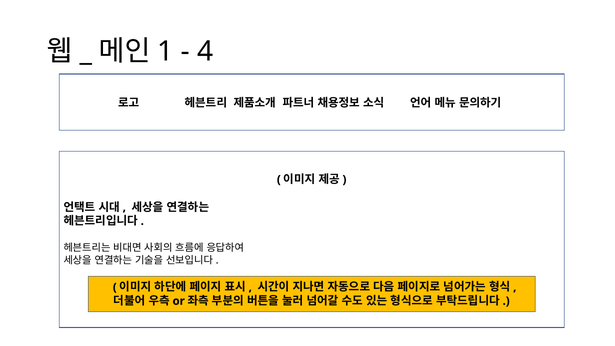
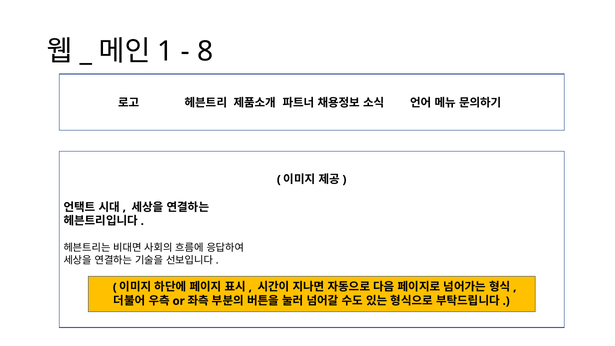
4: 4 -> 8 (205, 52)
